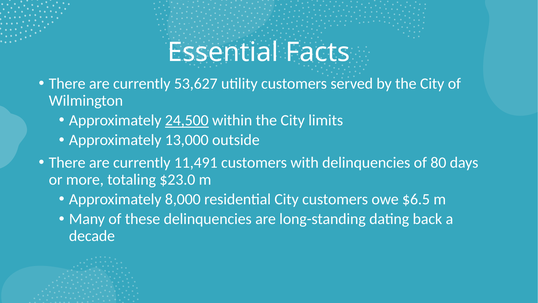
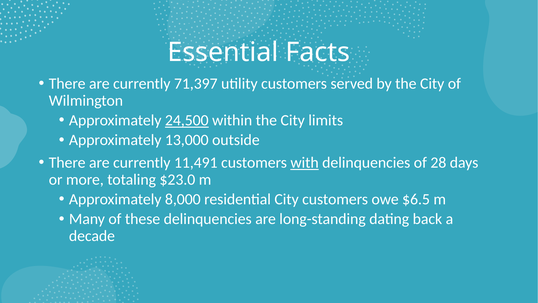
53,627: 53,627 -> 71,397 (196, 84)
with underline: none -> present (305, 162)
80: 80 -> 28 (438, 162)
